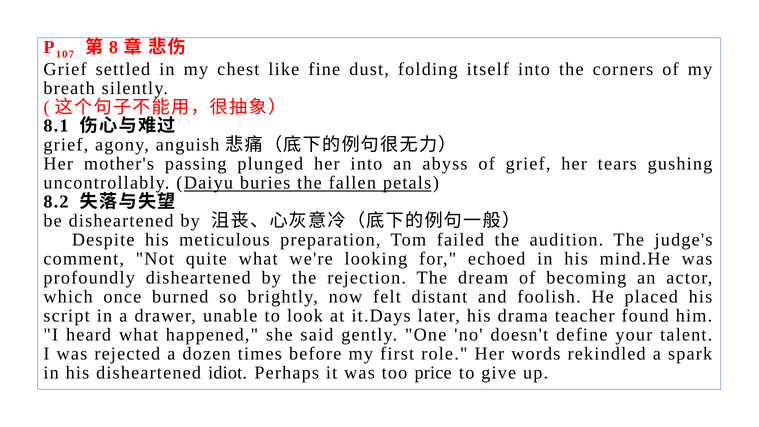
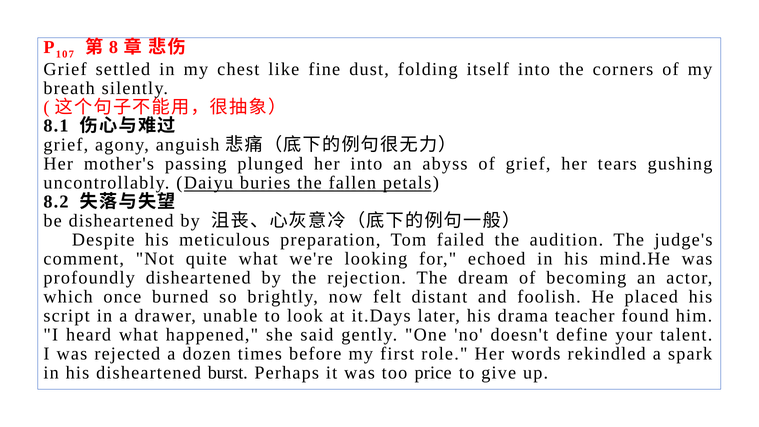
idiot: idiot -> burst (228, 373)
